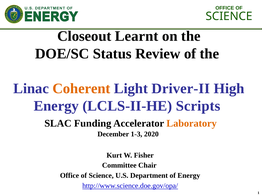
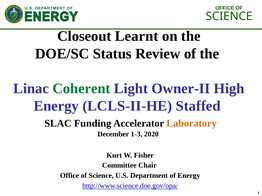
Coherent colour: orange -> green (81, 89)
Driver-II: Driver-II -> Owner-II (181, 89)
Scripts: Scripts -> Staffed (198, 106)
